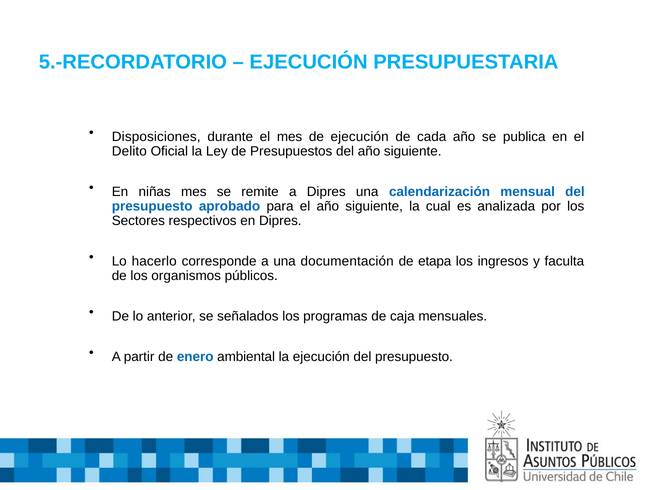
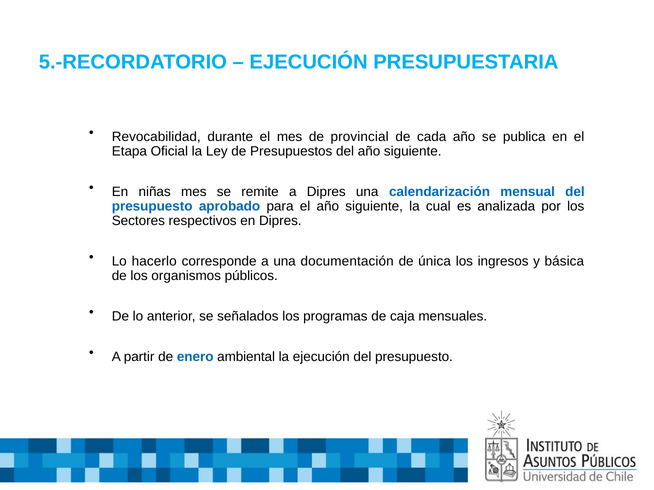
Disposiciones: Disposiciones -> Revocabilidad (156, 137)
de ejecución: ejecución -> provincial (360, 137)
Delito: Delito -> Etapa (129, 151)
etapa: etapa -> única (435, 261)
faculta: faculta -> básica (564, 261)
